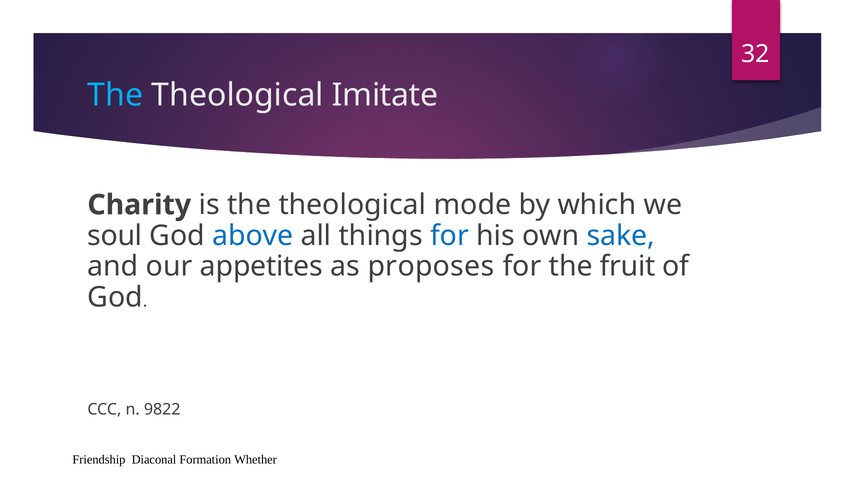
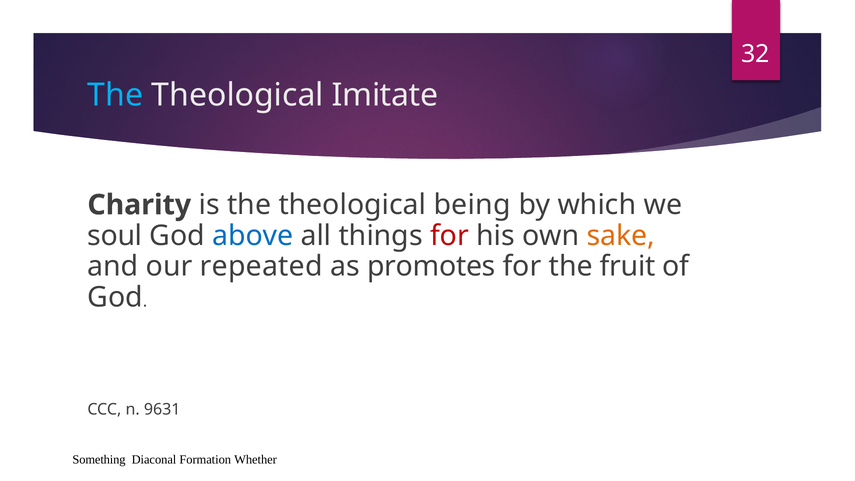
mode: mode -> being (472, 205)
for colour: blue -> red (449, 236)
sake colour: blue -> orange (621, 236)
appetites: appetites -> repeated (261, 266)
proposes: proposes -> promotes (431, 266)
9822: 9822 -> 9631 (162, 409)
Friendship: Friendship -> Something (99, 460)
